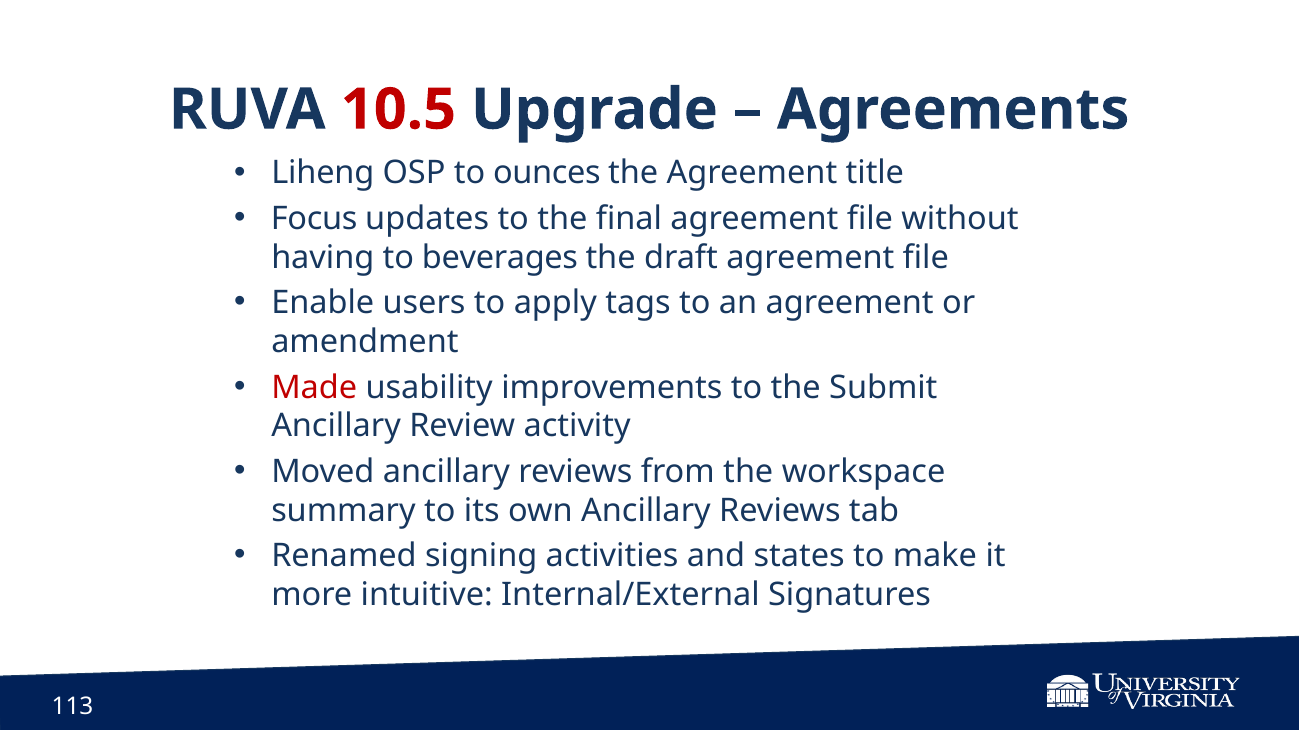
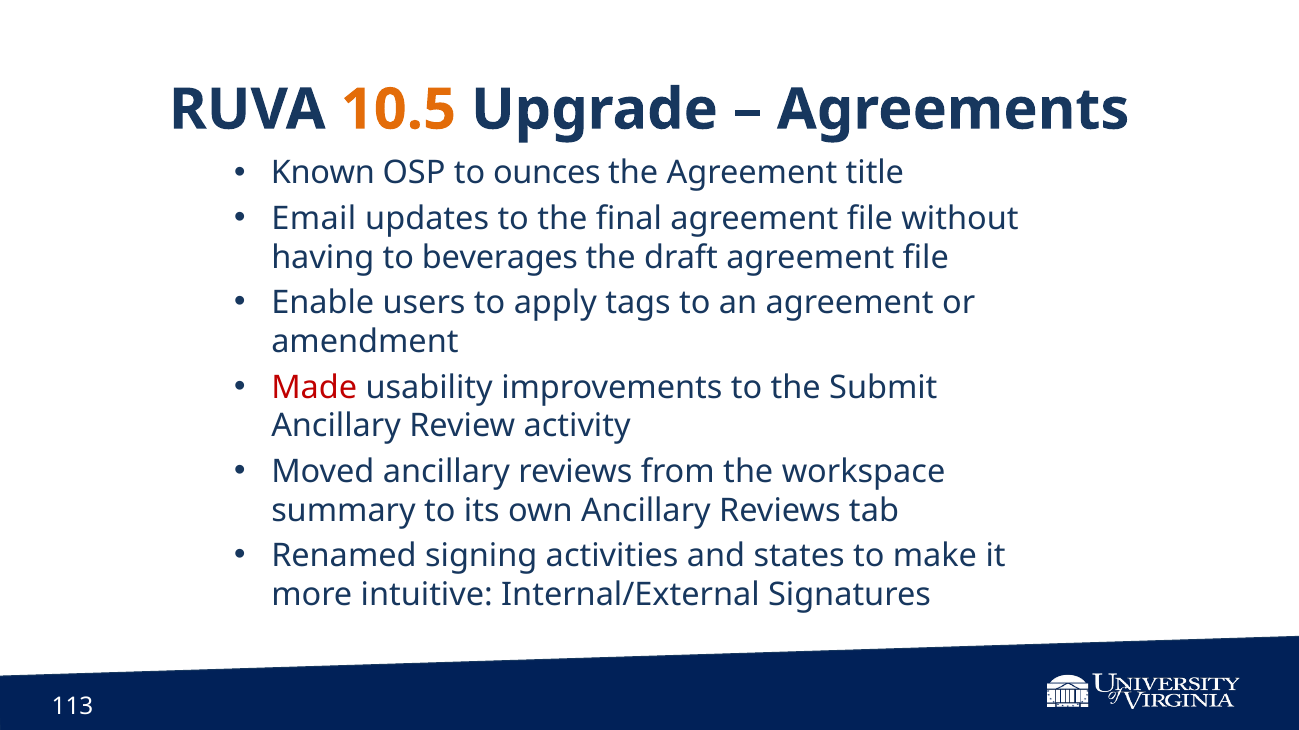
10.5 colour: red -> orange (398, 110)
Liheng: Liheng -> Known (323, 173)
Focus: Focus -> Email (314, 219)
